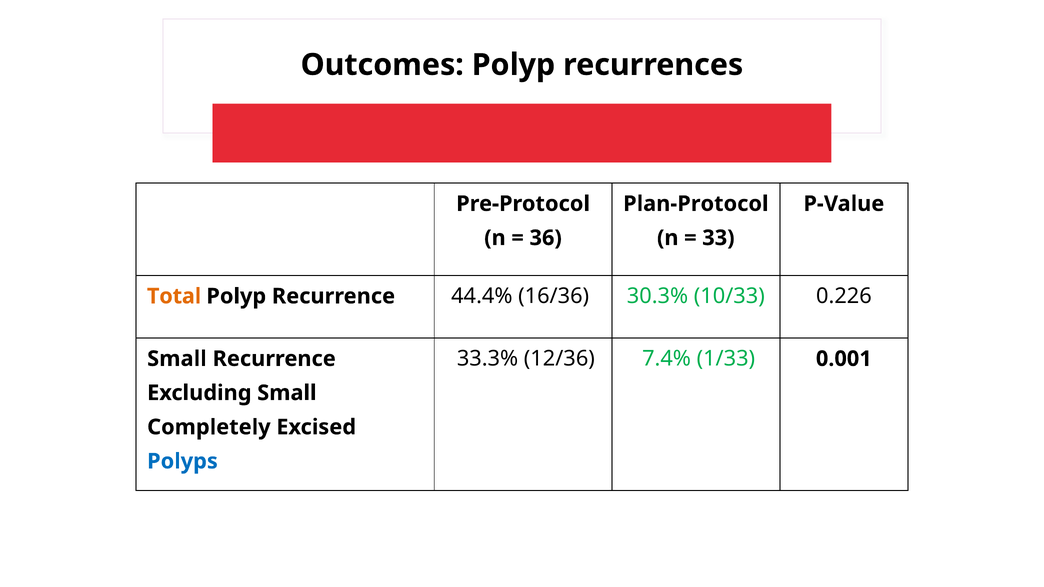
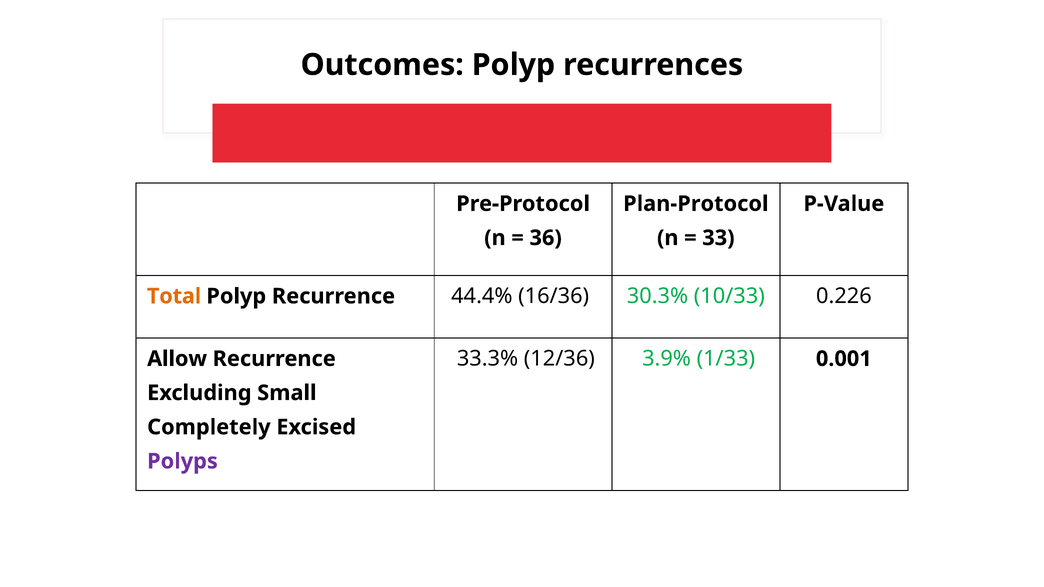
7.4%: 7.4% -> 3.9% (667, 359)
Small: Small -> Allow (177, 359)
Polyps colour: blue -> purple (182, 461)
